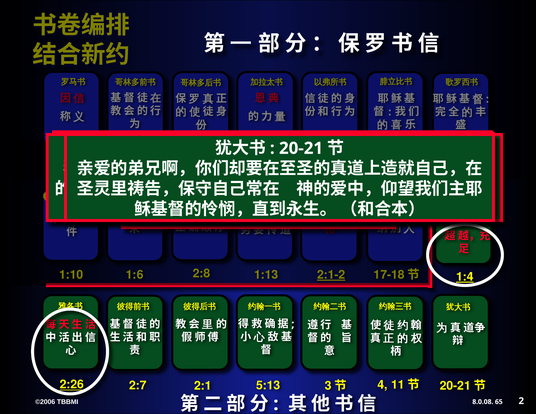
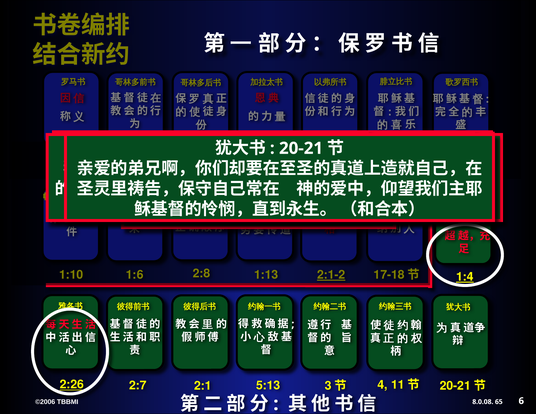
2: 2 -> 6 (521, 401)
